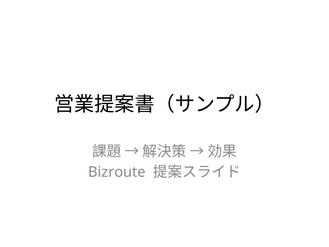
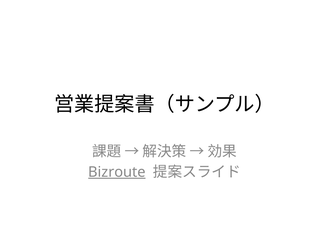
Bizroute underline: none -> present (117, 172)
